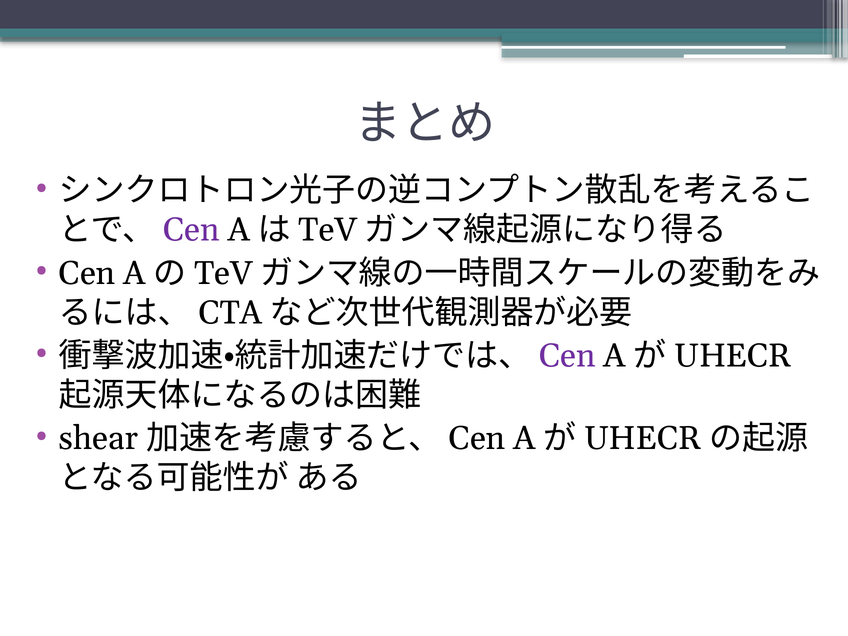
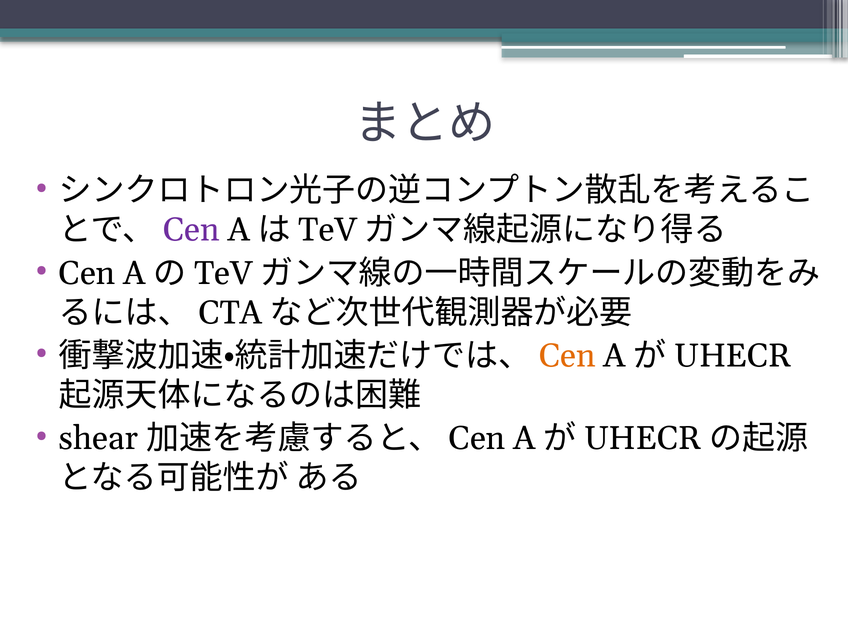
Cen colour: purple -> orange (567, 356)
